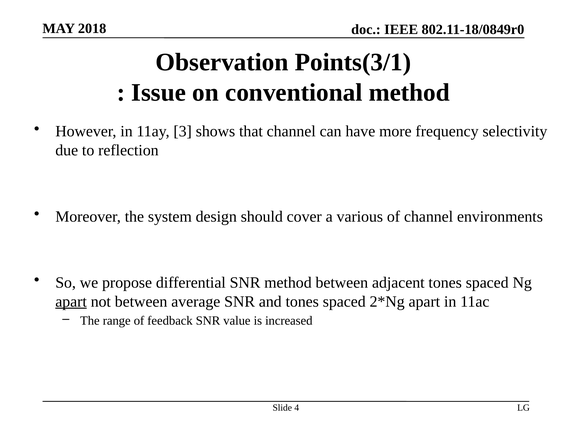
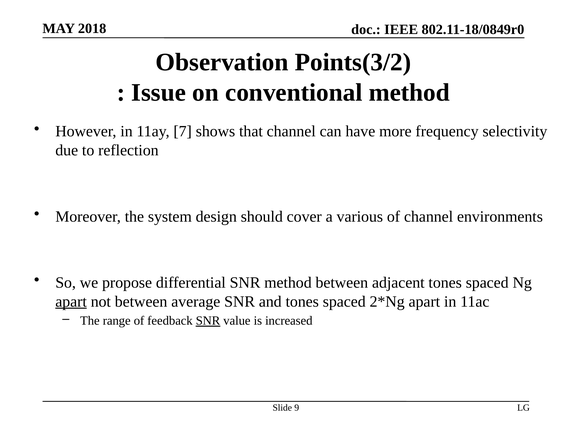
Points(3/1: Points(3/1 -> Points(3/2 (353, 62)
3: 3 -> 7 (183, 132)
SNR underline: none -> present (208, 321)
4: 4 -> 9 (297, 408)
